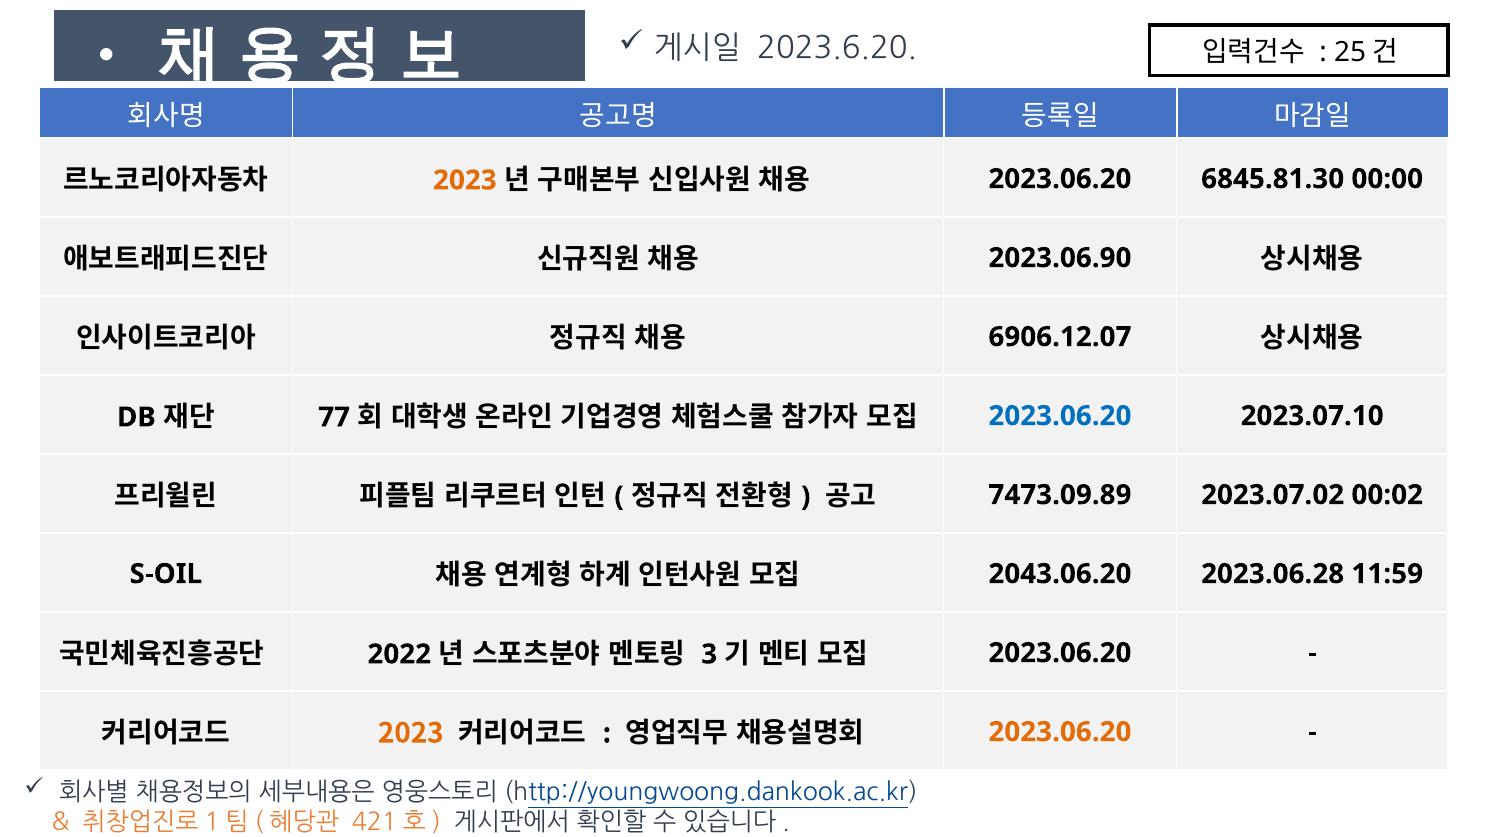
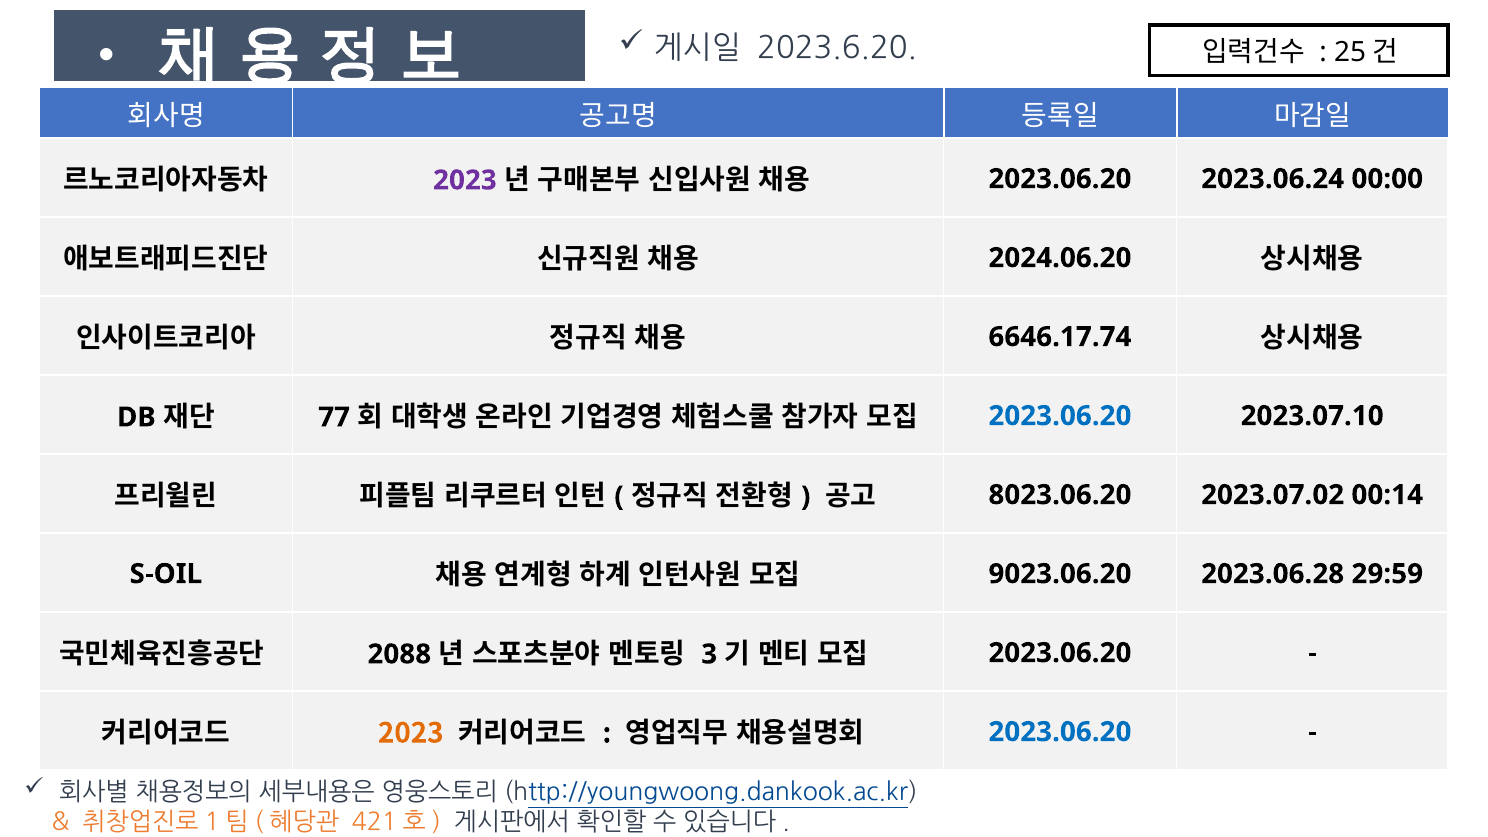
2023 colour: orange -> purple (465, 180)
6845.81.30: 6845.81.30 -> 2023.06.24 (1273, 179)
2023.06.90: 2023.06.90 -> 2024.06.20 (1060, 258)
6906.12.07: 6906.12.07 -> 6646.17.74 (1060, 337)
7473.09.89: 7473.09.89 -> 8023.06.20 (1060, 495)
00:02: 00:02 -> 00:14 (1387, 495)
2043.06.20: 2043.06.20 -> 9023.06.20 (1060, 574)
11:59: 11:59 -> 29:59 (1387, 574)
2022: 2022 -> 2088 (399, 654)
2023.06.20 colour: orange -> blue (1060, 732)
